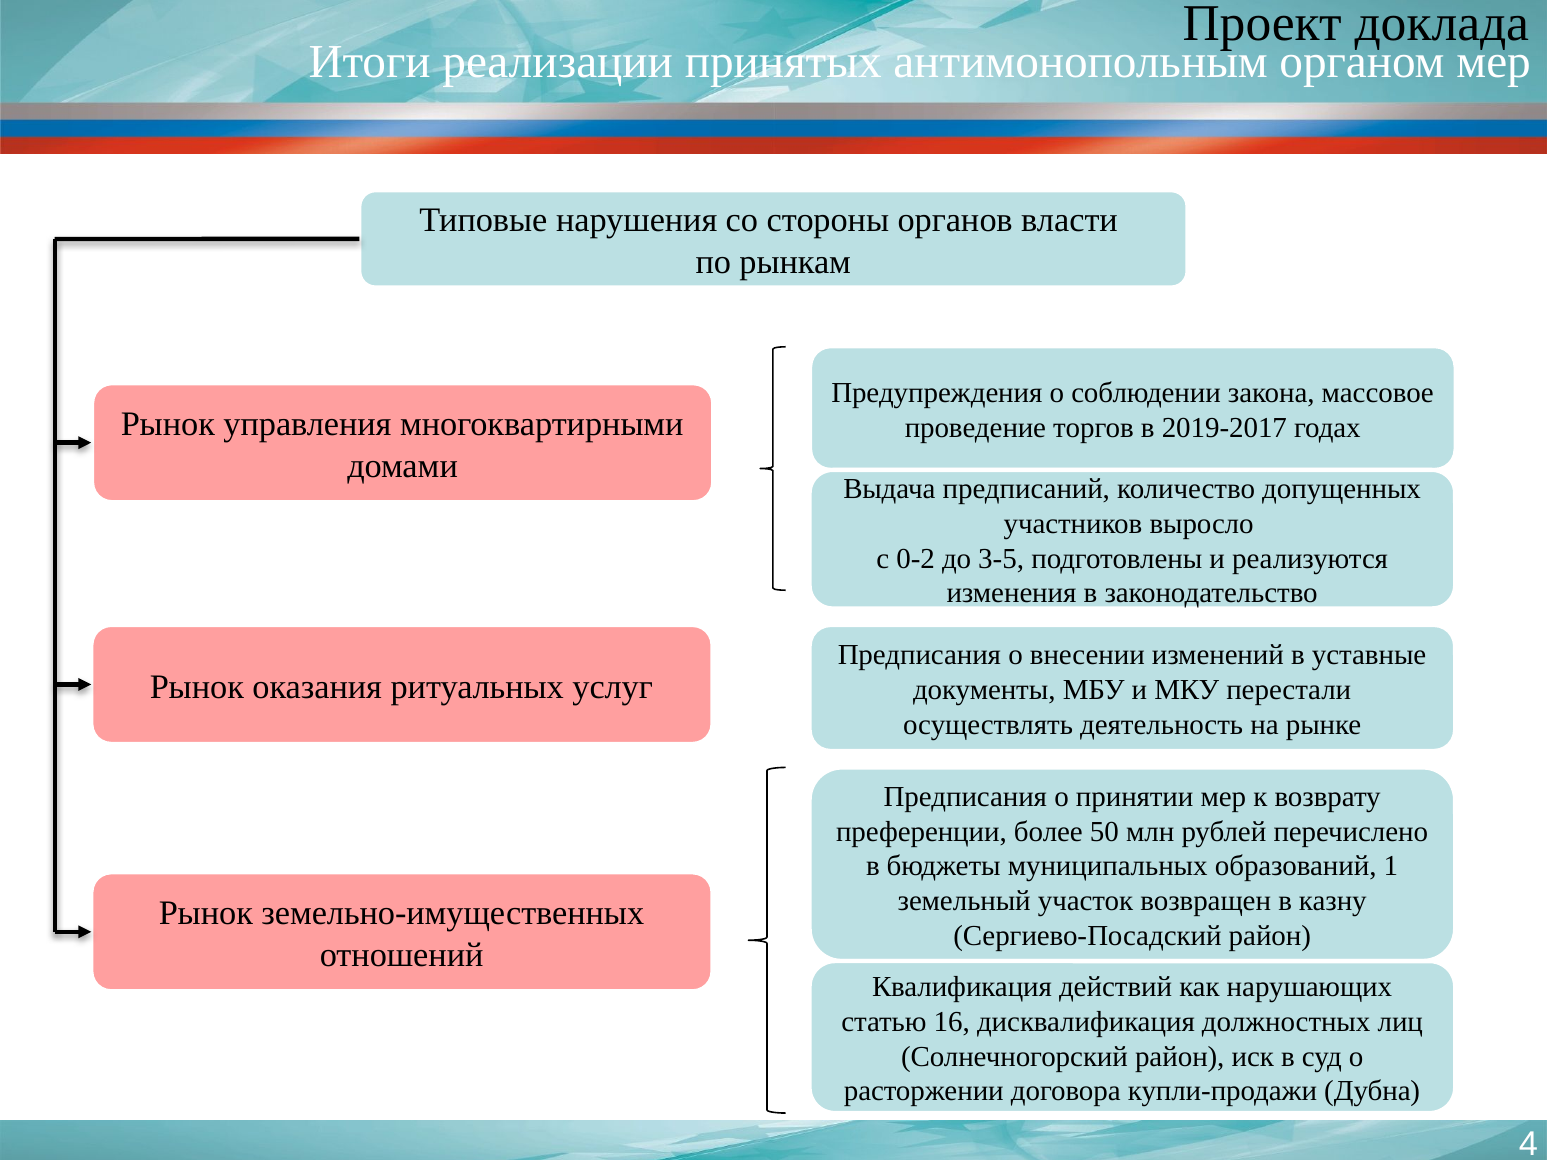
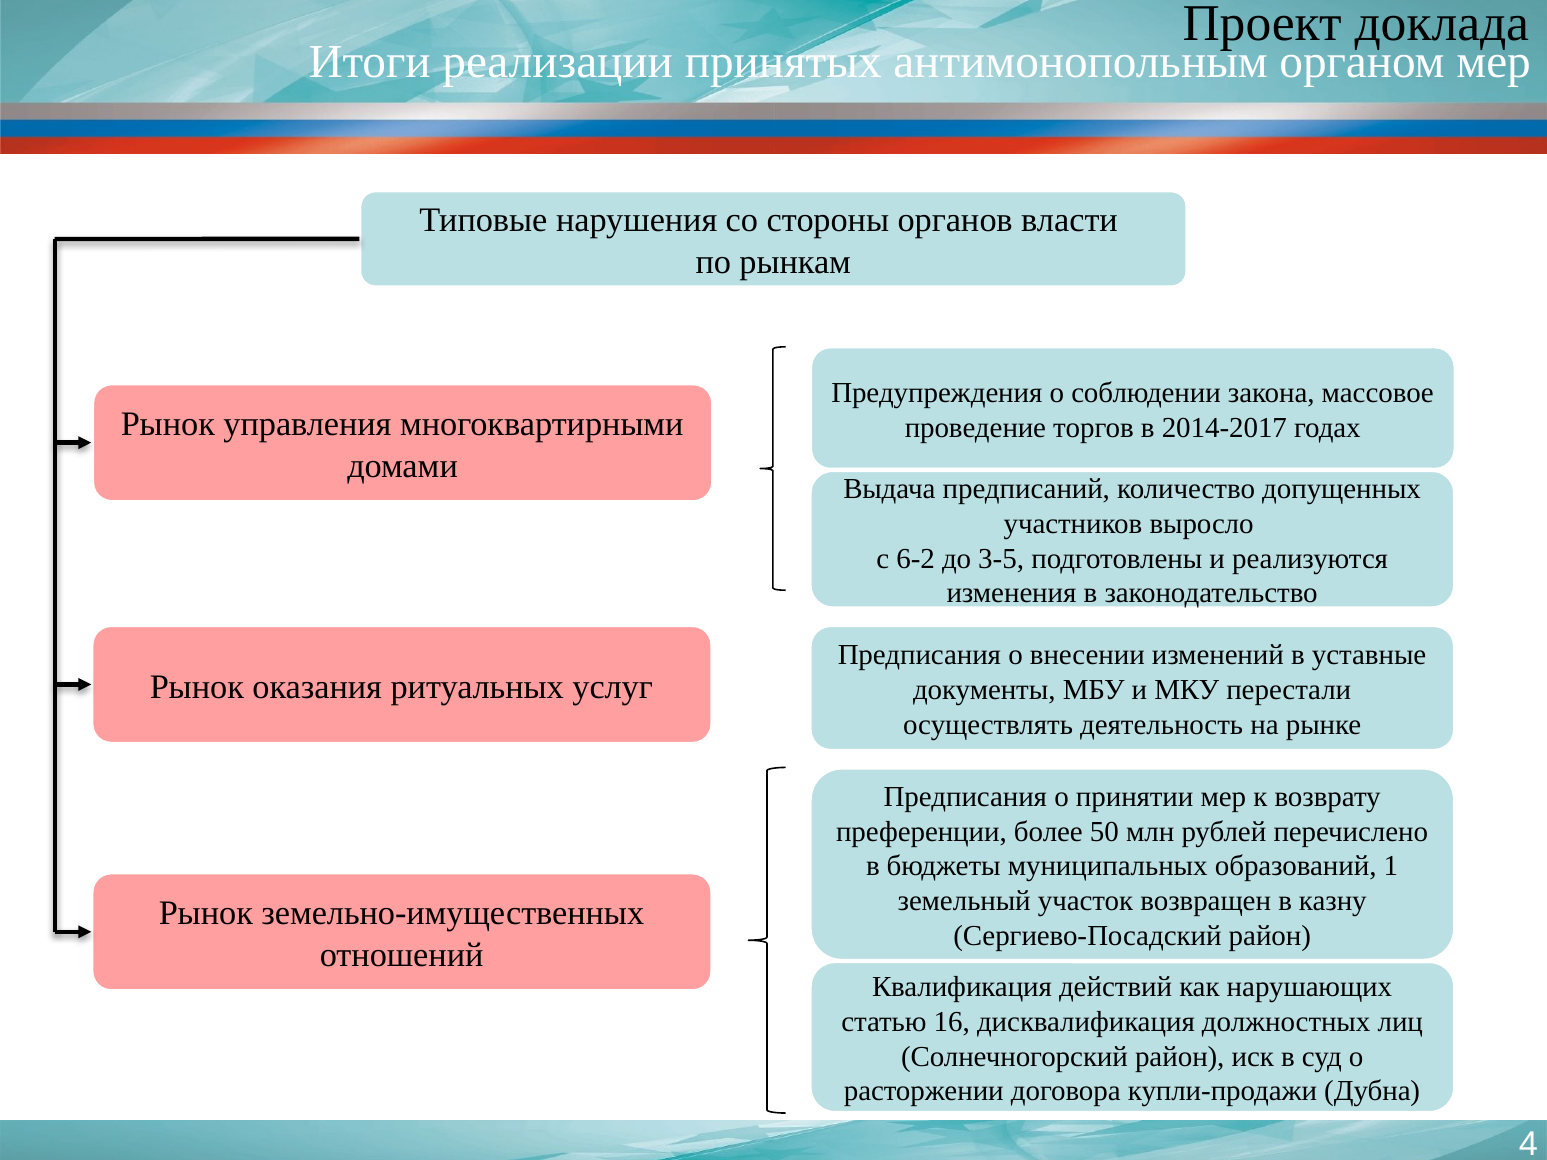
2019-2017: 2019-2017 -> 2014-2017 (1224, 428)
0-2: 0-2 -> 6-2 (916, 559)
